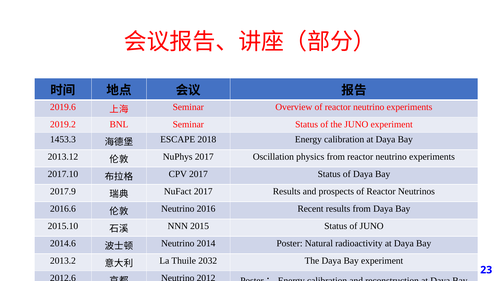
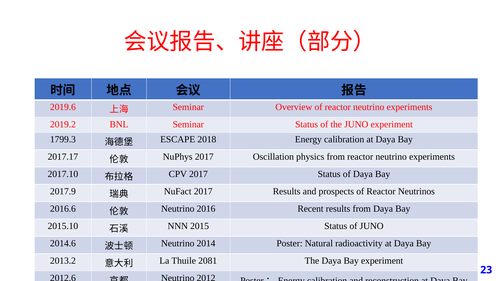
1453.3: 1453.3 -> 1799.3 (63, 140)
2013.12: 2013.12 -> 2017.17 (63, 157)
2032: 2032 -> 2081 (208, 261)
